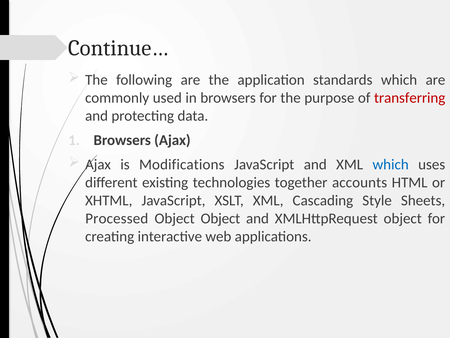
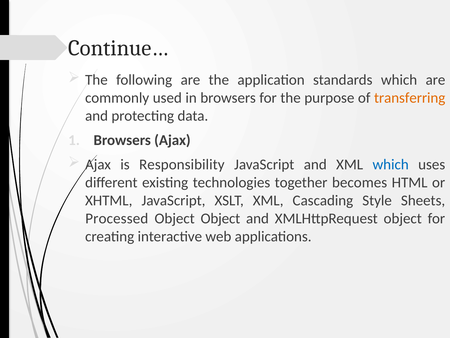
transferring colour: red -> orange (410, 98)
Modifications: Modifications -> Responsibility (182, 164)
accounts: accounts -> becomes (360, 182)
